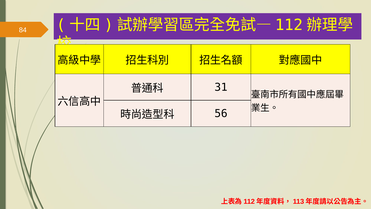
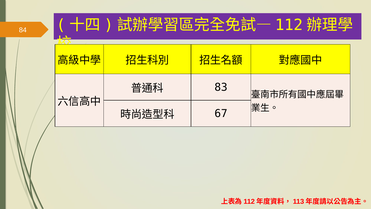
31: 31 -> 83 (221, 87)
56: 56 -> 67 (221, 113)
